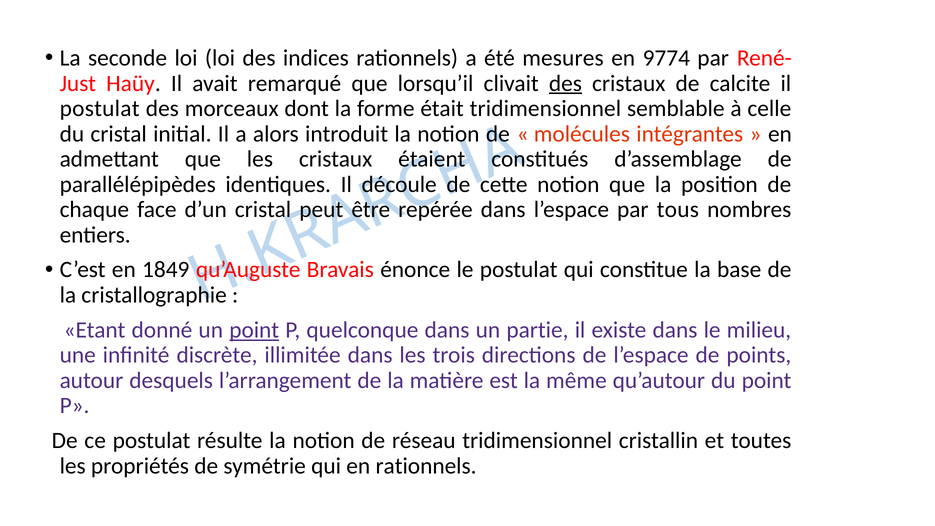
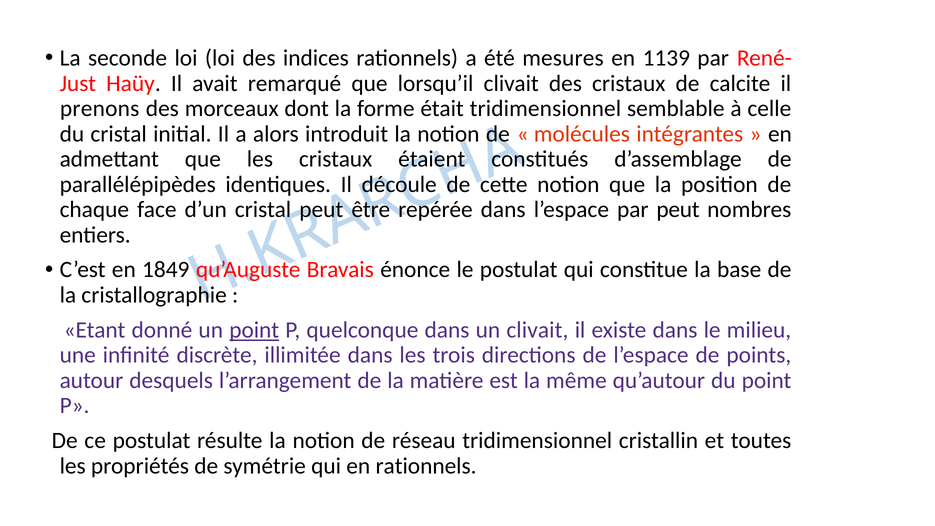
9774: 9774 -> 1139 (666, 58)
des underline: present -> none (565, 83)
postulat: postulat -> prenons (100, 109)
par tous: tous -> peut (678, 210)
un partie: partie -> clivait (537, 330)
